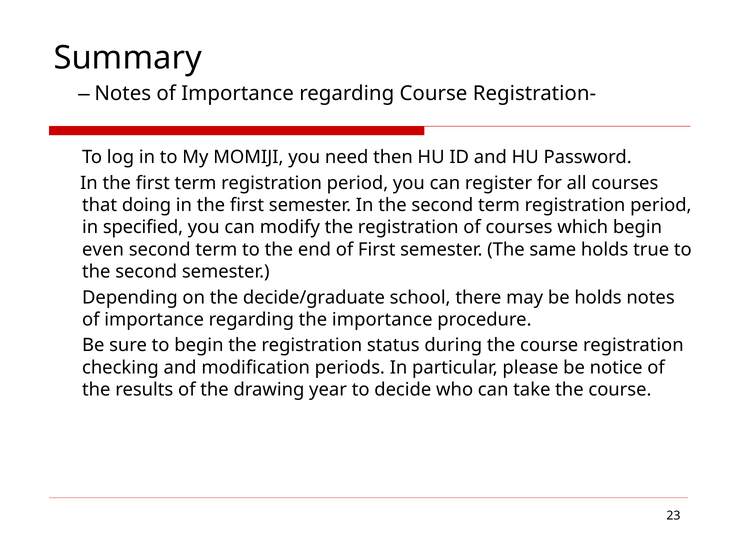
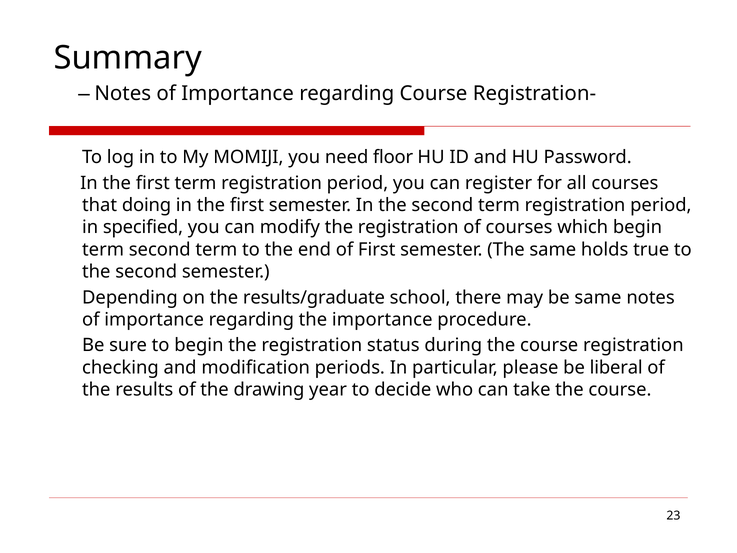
then: then -> floor (393, 157)
even: even -> term (103, 249)
decide/graduate: decide/graduate -> results/graduate (314, 297)
be holds: holds -> same (598, 297)
notice: notice -> liberal (616, 367)
